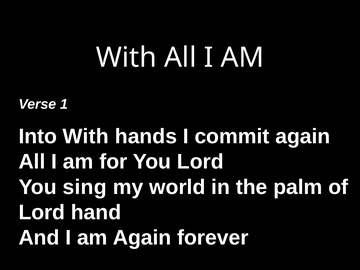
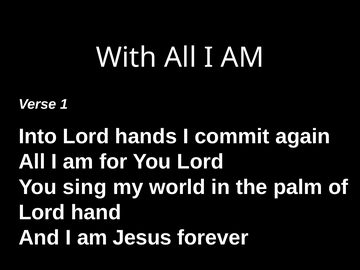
Into With: With -> Lord (86, 136)
am Again: Again -> Jesus (142, 238)
